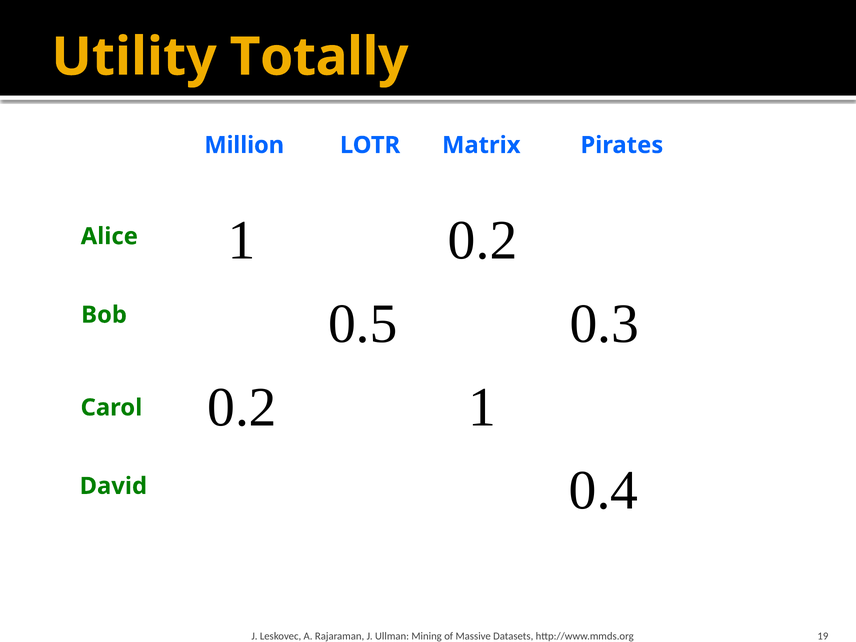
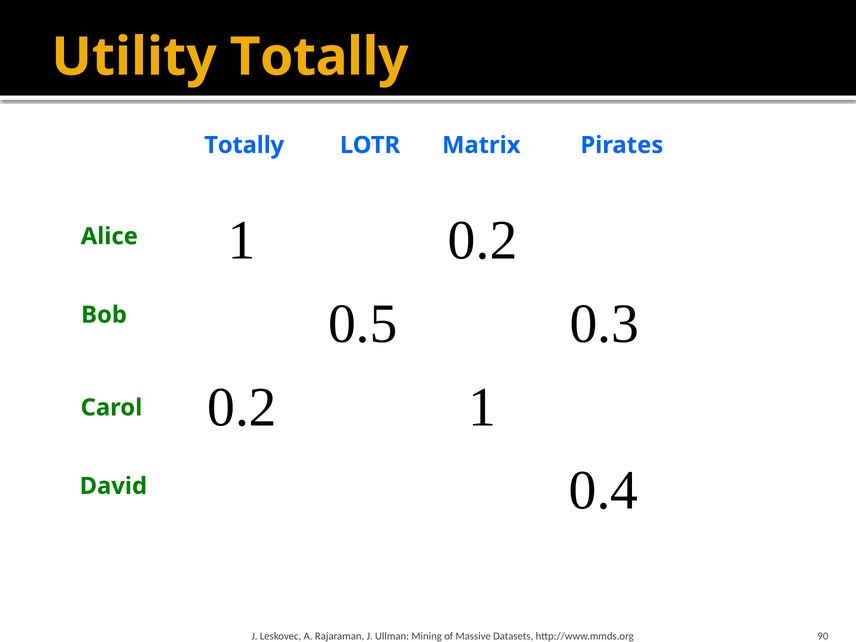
Million: Million -> Totally (244, 145)
19: 19 -> 90 (823, 636)
